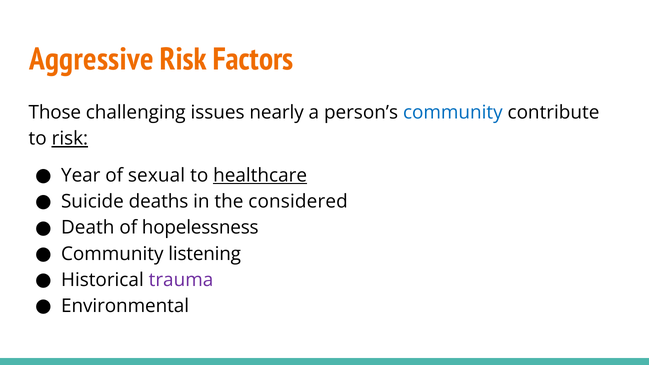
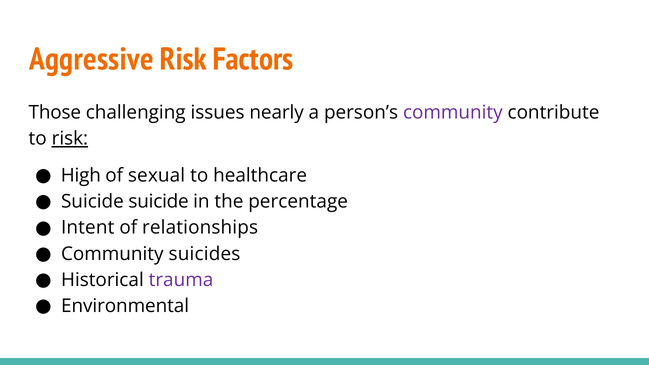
community colour: blue -> purple (453, 112)
Year: Year -> High (81, 175)
healthcare underline: present -> none (260, 175)
Suicide deaths: deaths -> suicide (159, 202)
considered: considered -> percentage (298, 202)
Death: Death -> Intent (88, 228)
hopelessness: hopelessness -> relationships (200, 228)
listening: listening -> suicides (204, 254)
